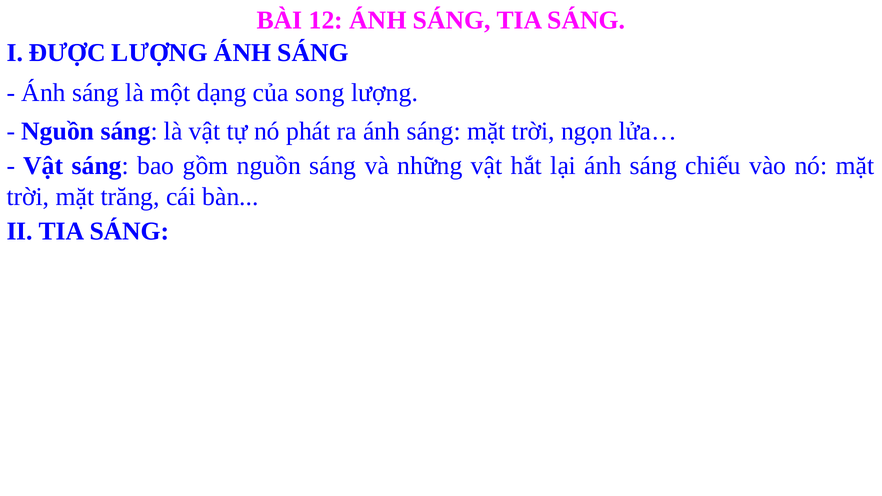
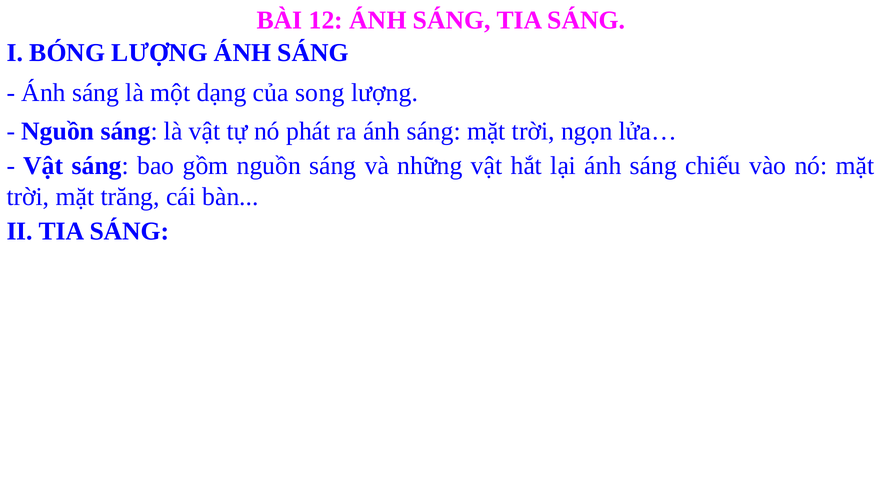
ĐƯỢC: ĐƯỢC -> BÓNG (67, 53)
